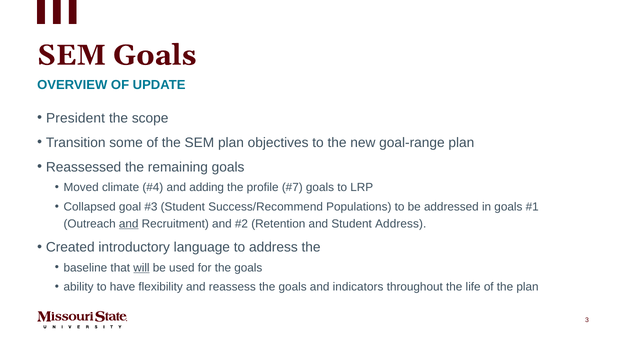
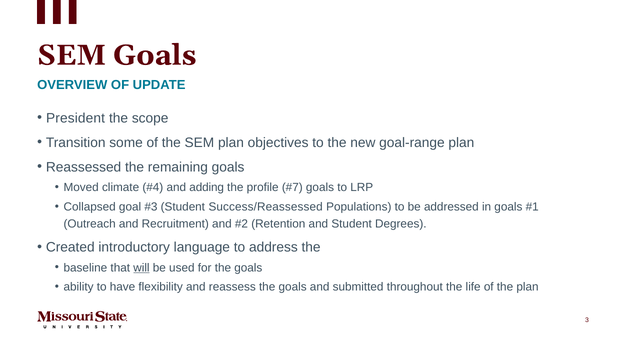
Success/Recommend: Success/Recommend -> Success/Reassessed (266, 207)
and underline: present -> none (129, 224)
Student Address: Address -> Degrees (401, 224)
indicators: indicators -> submitted (358, 287)
